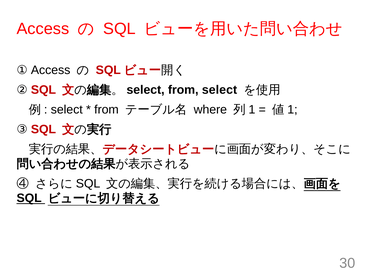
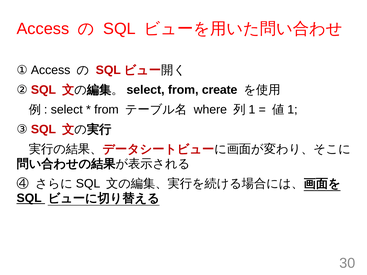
from select: select -> create (220, 90)
